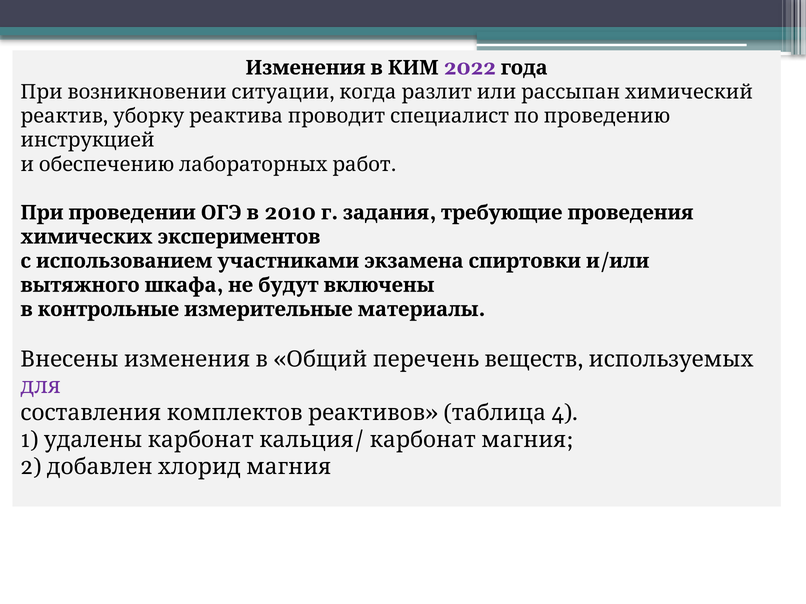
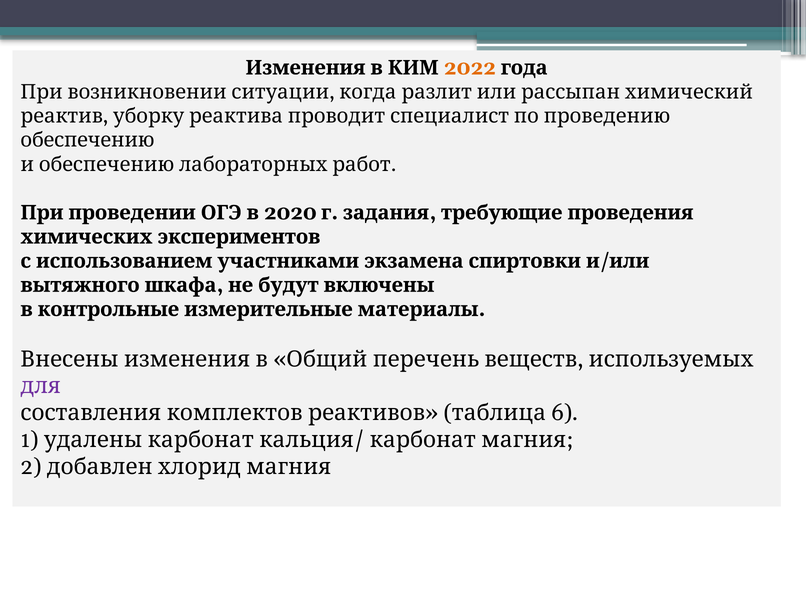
2022 colour: purple -> orange (470, 68)
инструкцией: инструкцией -> обеспечению (87, 140)
2010: 2010 -> 2020 (290, 213)
4: 4 -> 6 (565, 413)
